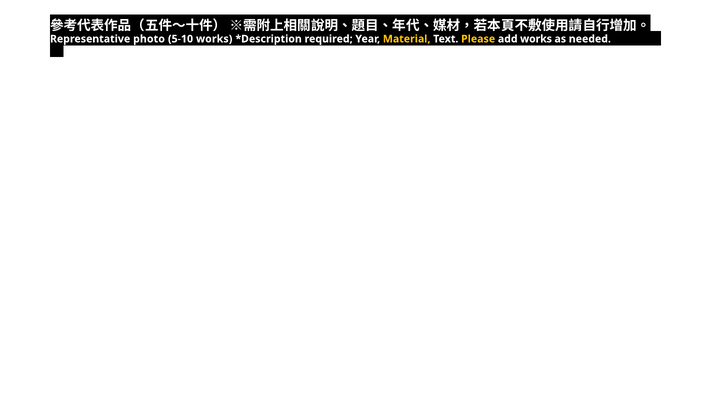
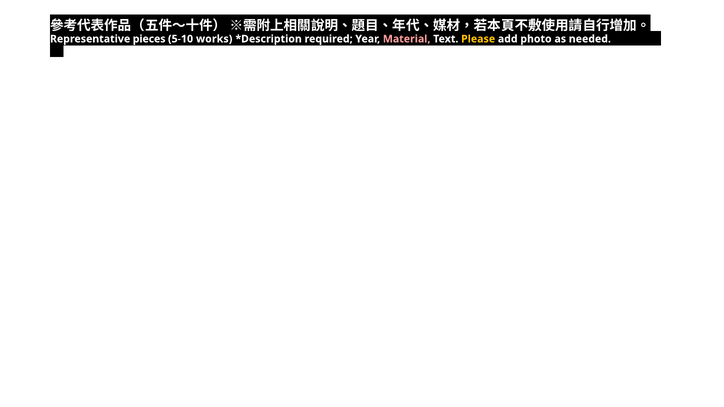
photo: photo -> pieces (149, 39)
Material colour: yellow -> pink (407, 39)
add works: works -> photo (536, 39)
